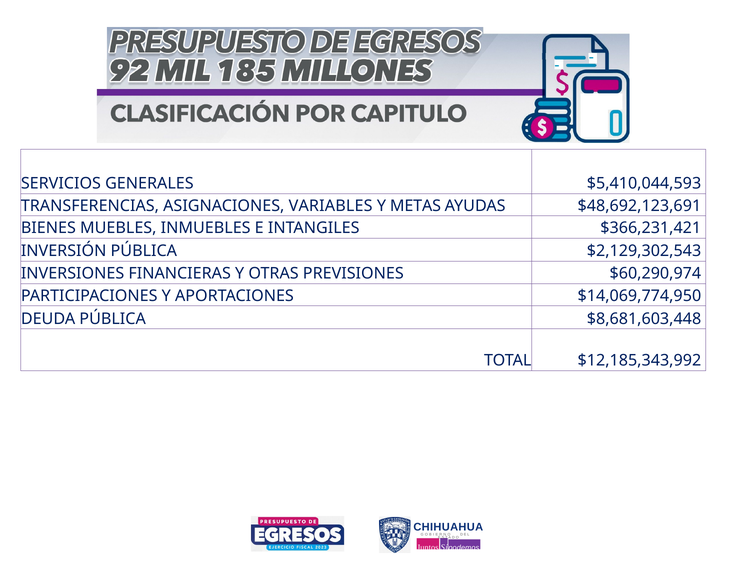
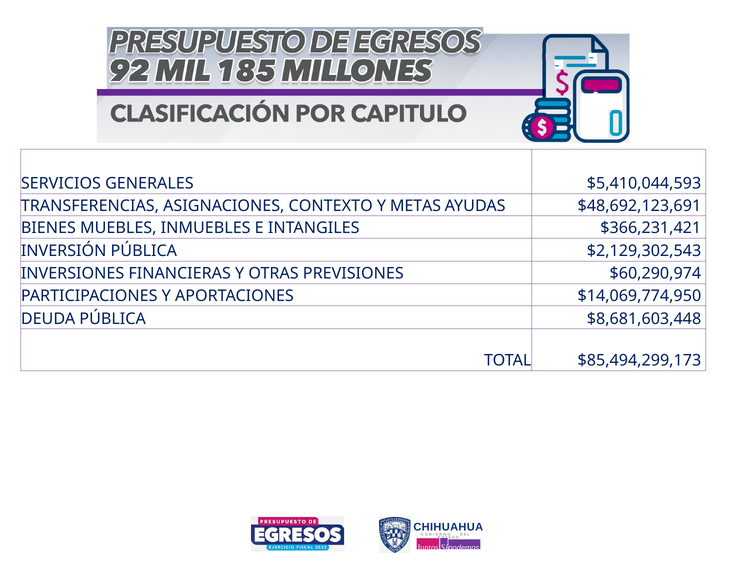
VARIABLES: VARIABLES -> CONTEXTO (331, 206)
$12,185,343,992: $12,185,343,992 -> $85,494,299,173 (639, 361)
